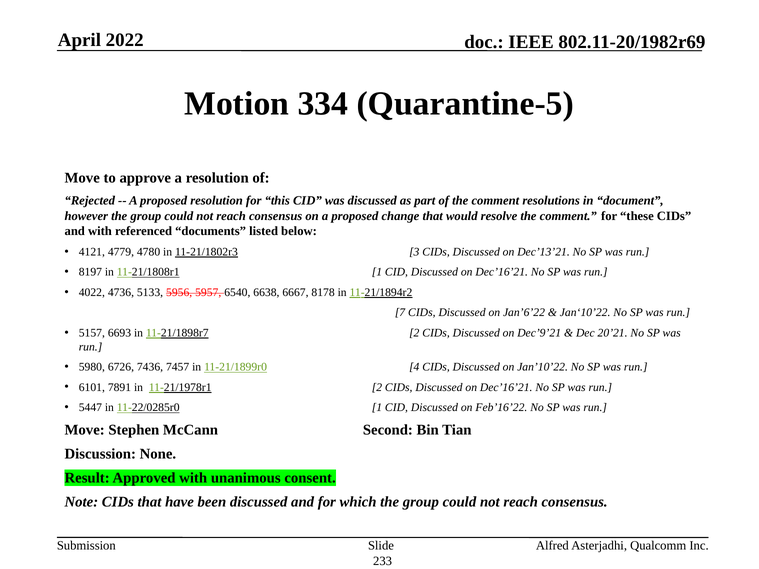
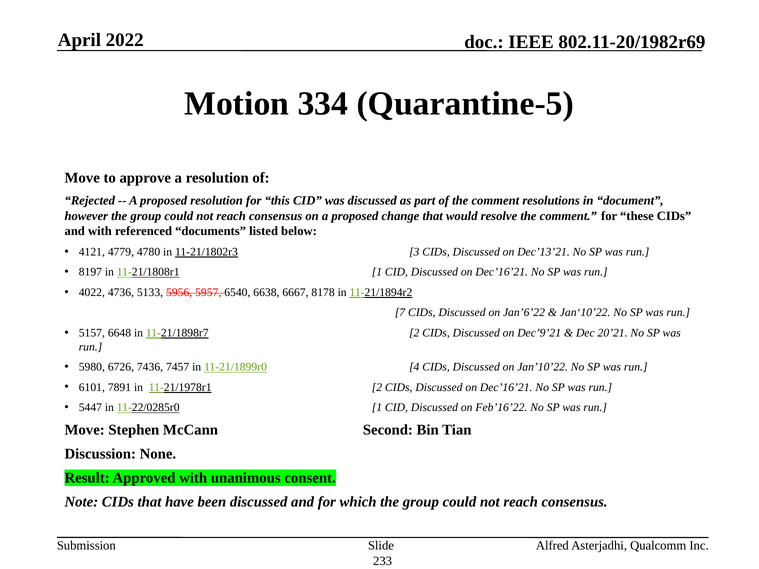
6693: 6693 -> 6648 (119, 333)
